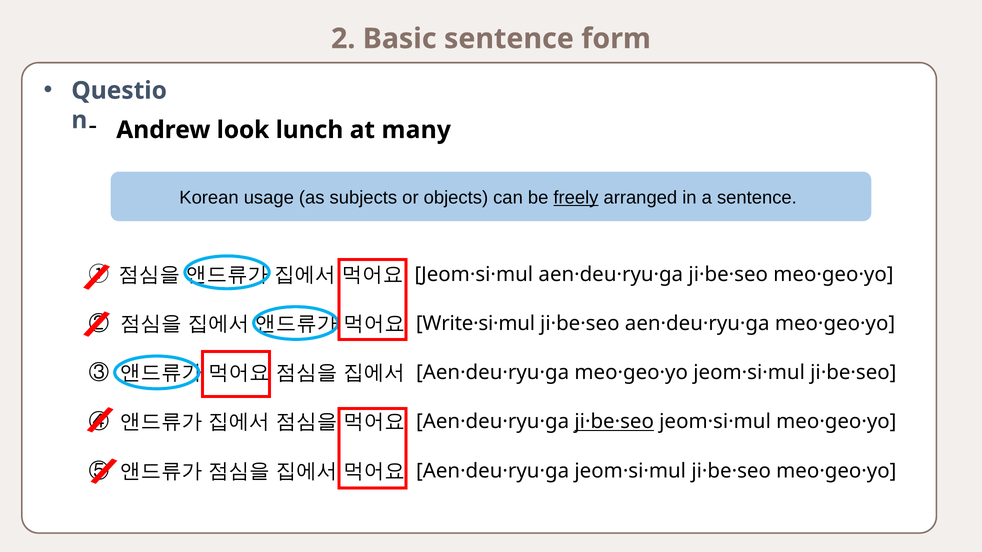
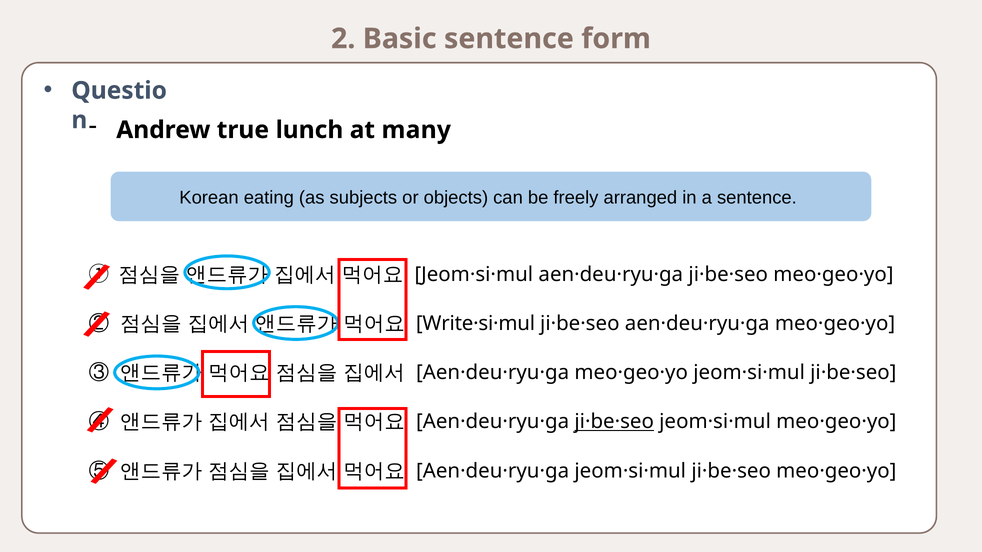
look: look -> true (243, 130)
usage: usage -> eating (269, 198)
freely underline: present -> none (576, 198)
